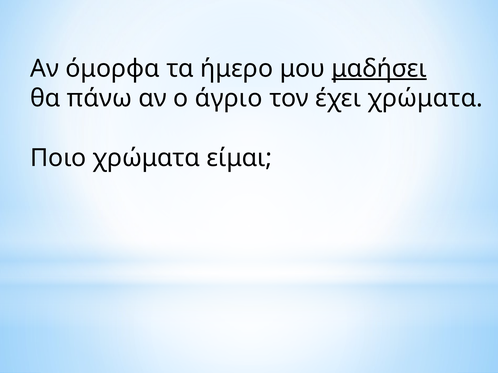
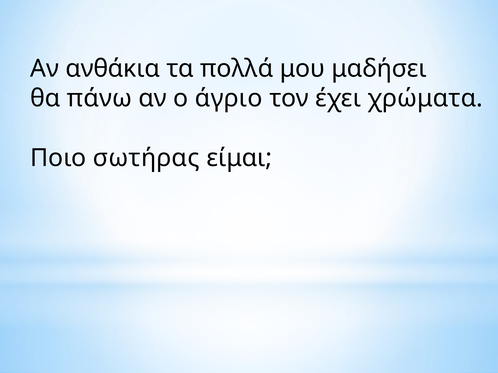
όμορφα: όμορφα -> ανθάκια (113, 69)
ήμερο: ήμερο -> πολλά (237, 69)
μαδήσει underline: present -> none (379, 69)
Ποιο χρώματα: χρώματα -> σωτήρας (146, 158)
